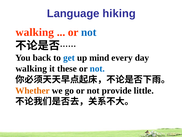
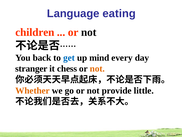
hiking: hiking -> eating (119, 14)
walking: walking -> children (35, 32)
not colour: blue -> black (89, 32)
walking: walking -> stranger (31, 68)
these: these -> chess (67, 68)
not colour: blue -> orange (97, 68)
